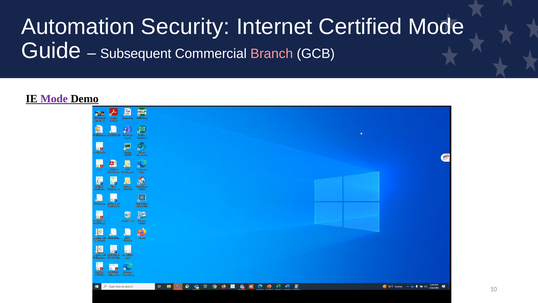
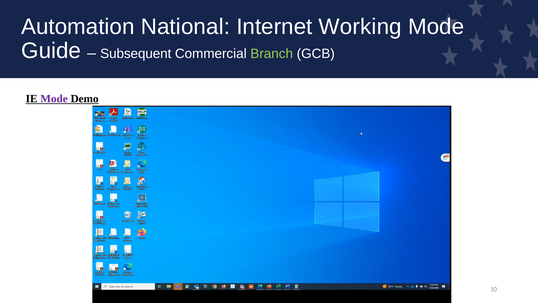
Security: Security -> National (185, 27)
Certified: Certified -> Working (360, 27)
Branch colour: pink -> light green (272, 54)
